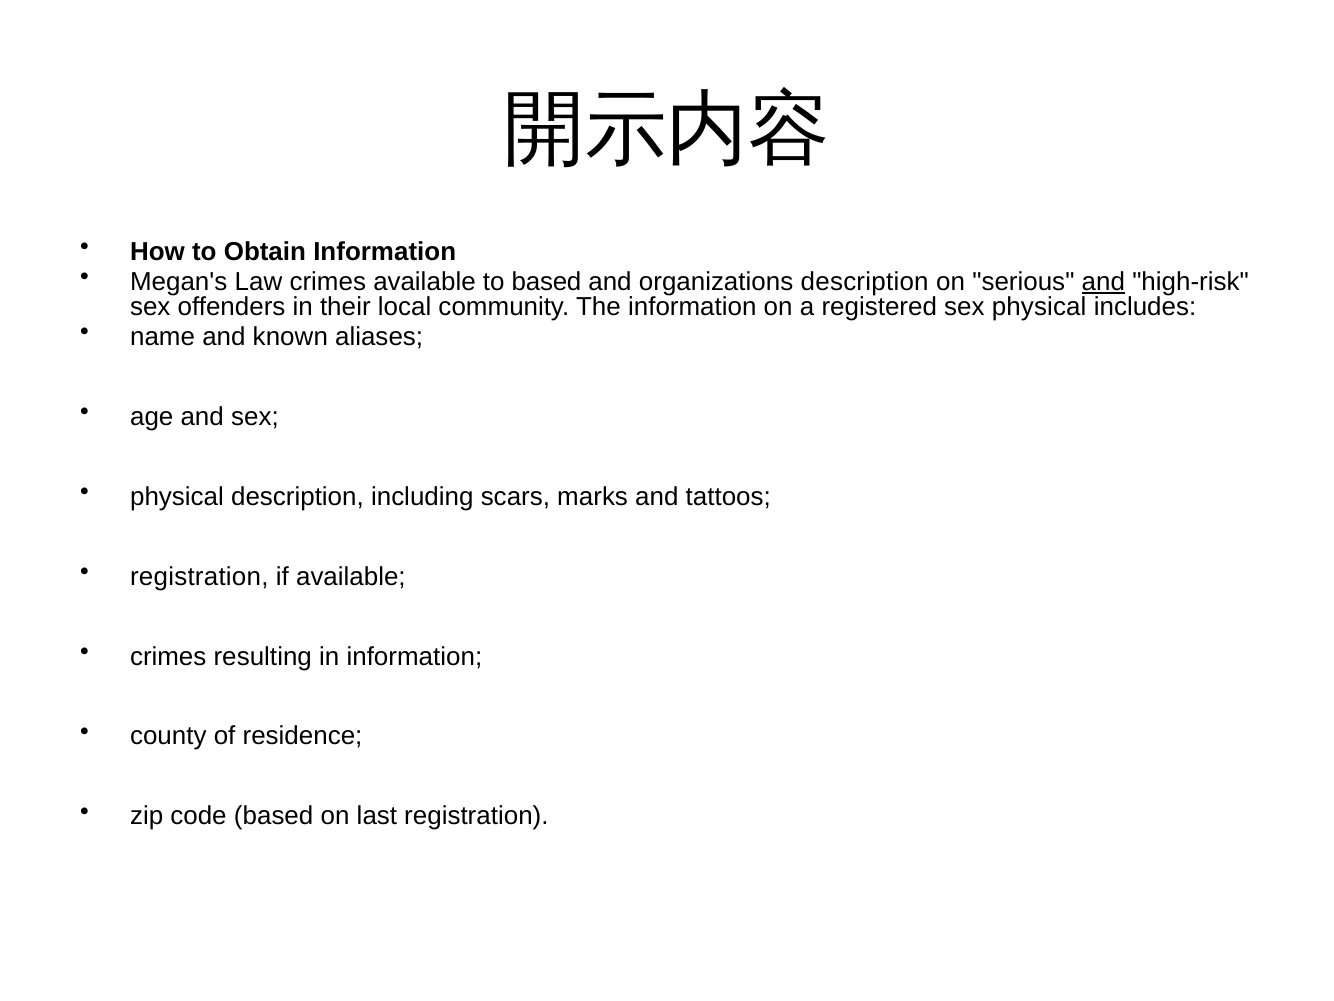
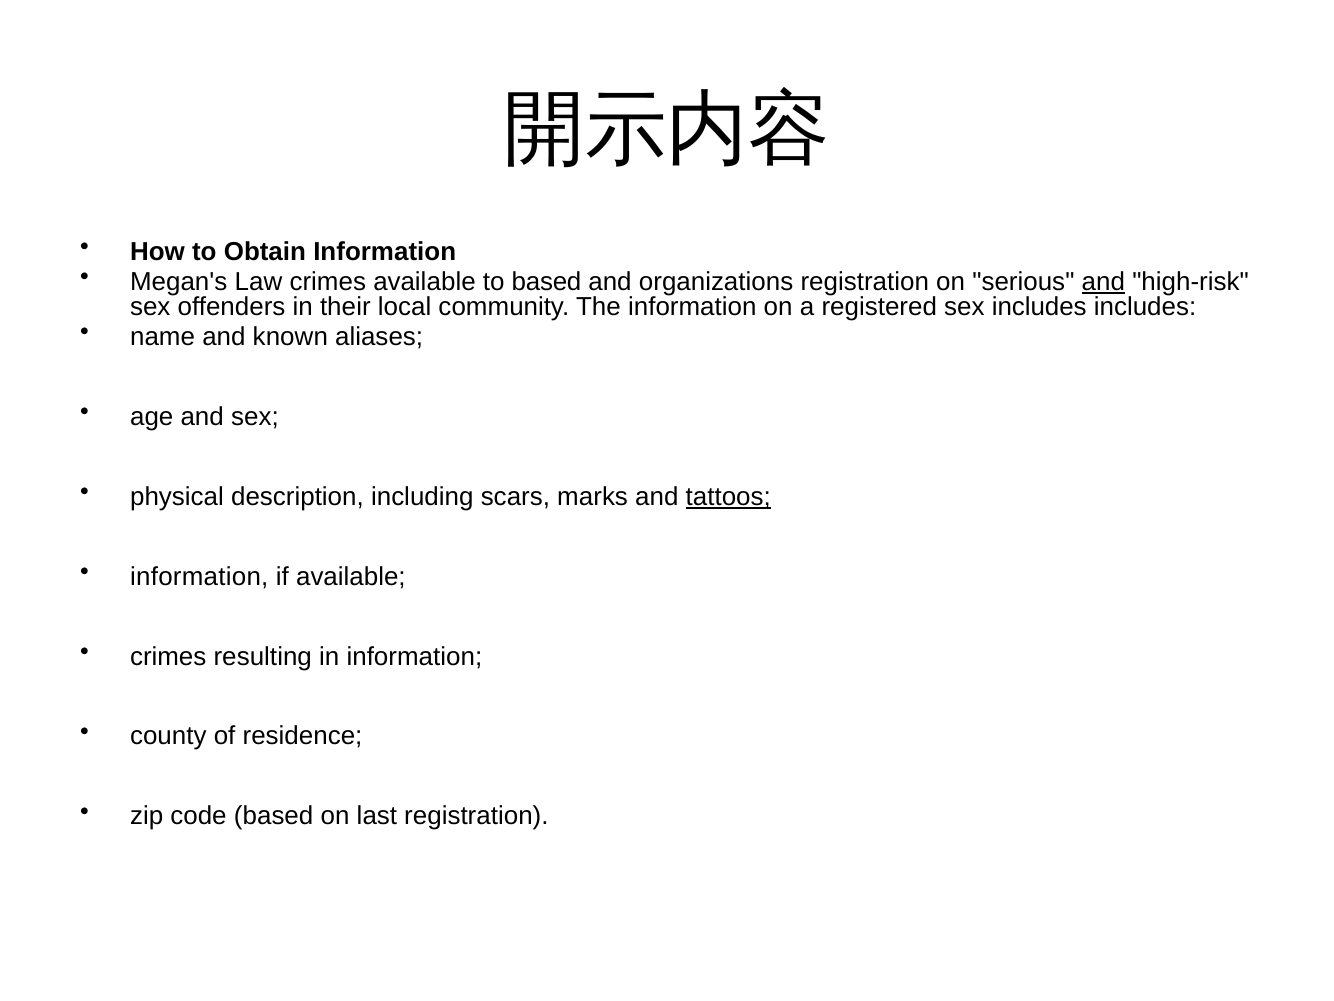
organizations description: description -> registration (865, 282)
sex physical: physical -> includes (1039, 307)
tattoos underline: none -> present (728, 496)
registration: registration -> information (199, 576)
